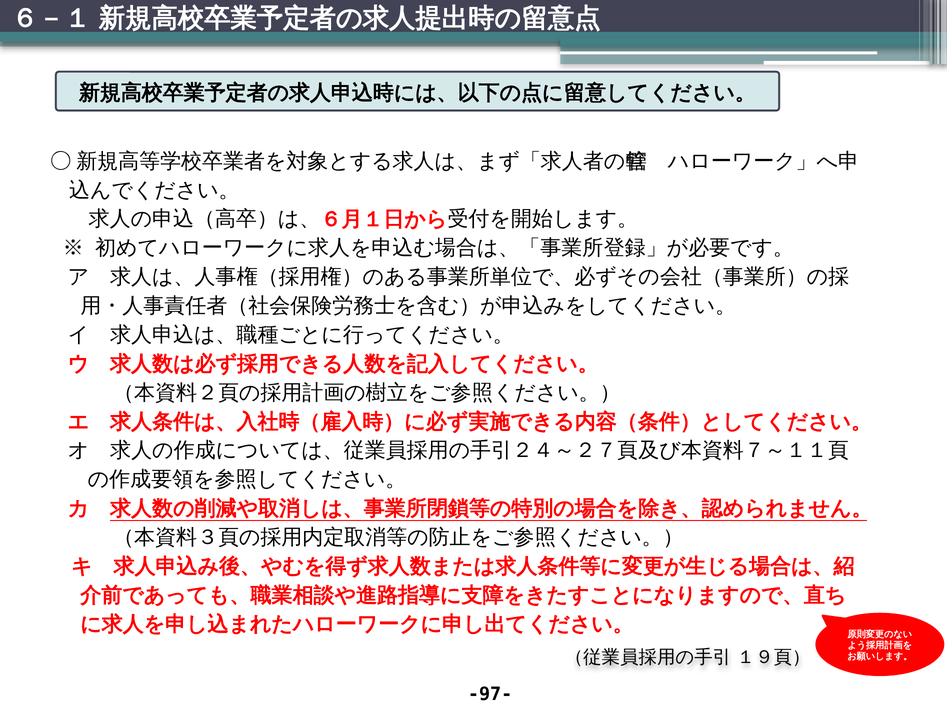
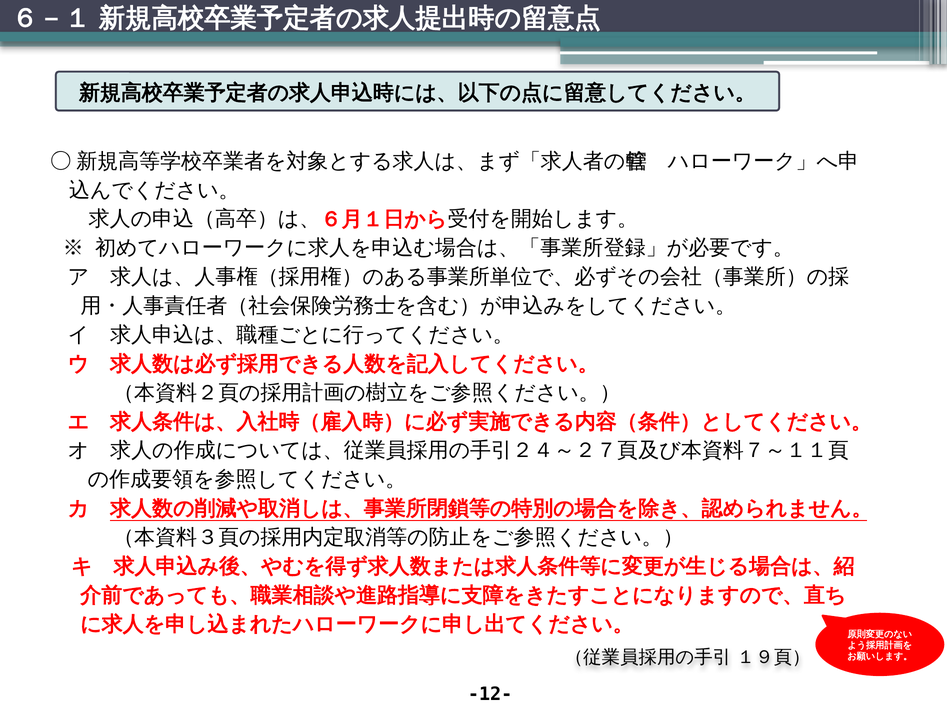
-97-: -97- -> -12- (490, 695)
